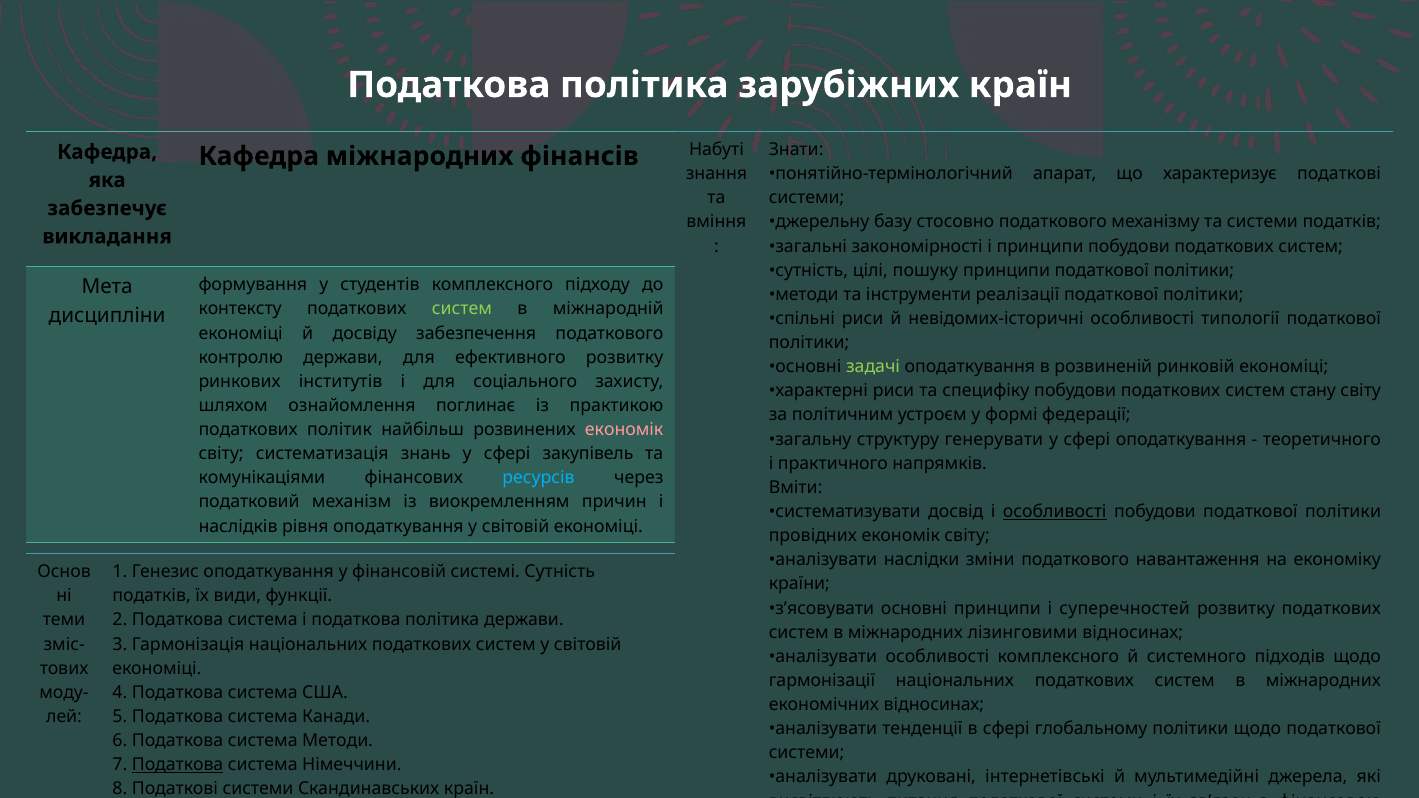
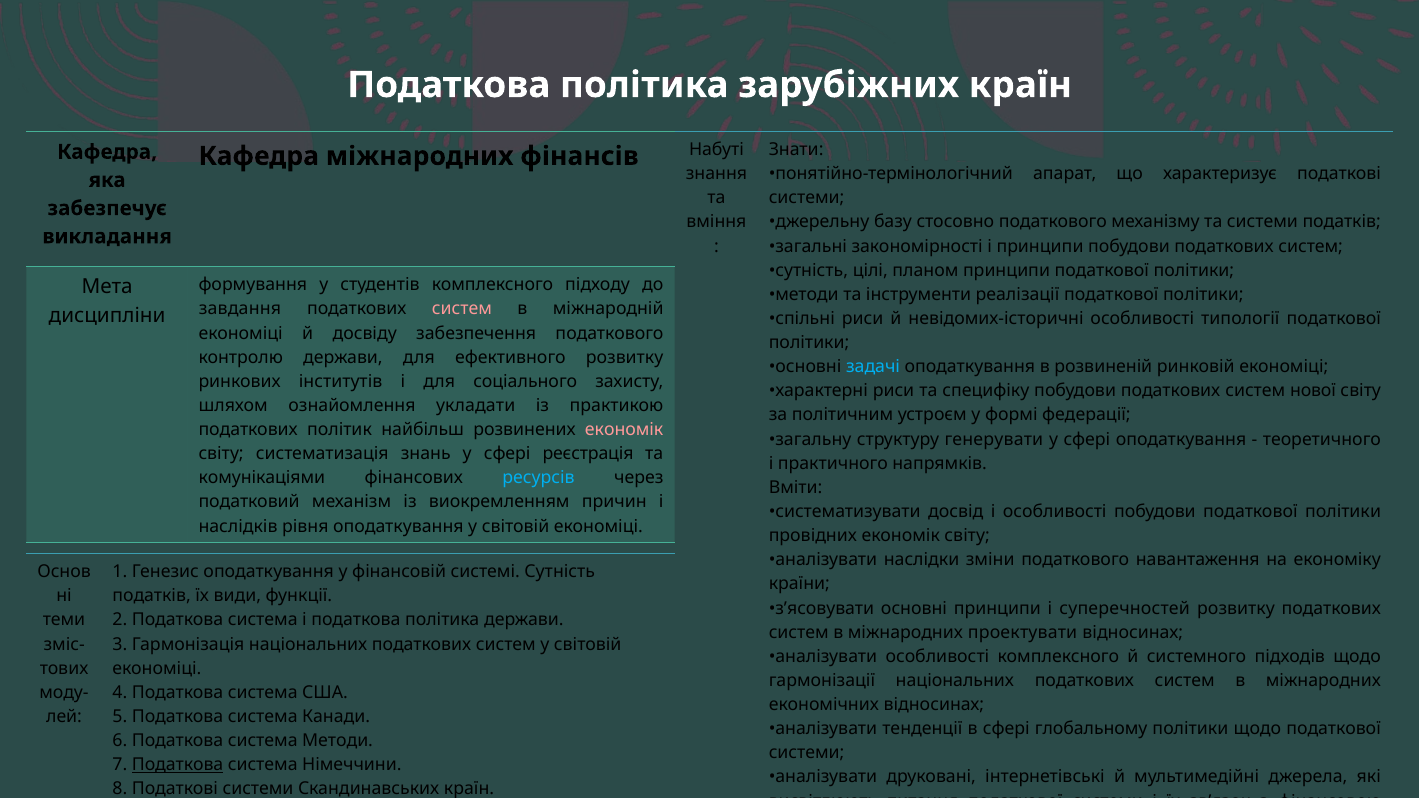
пошуку: пошуку -> планом (925, 270)
контексту: контексту -> завдання (240, 309)
систем colour: light green -> pink (462, 309)
задачі colour: light green -> light blue (873, 367)
стану: стану -> нової (1313, 391)
поглинає: поглинає -> укладати (476, 406)
закупівель: закупівель -> реєстрація (588, 454)
особливості underline: present -> none (1055, 512)
лізинговими: лізинговими -> проектувати (1023, 632)
